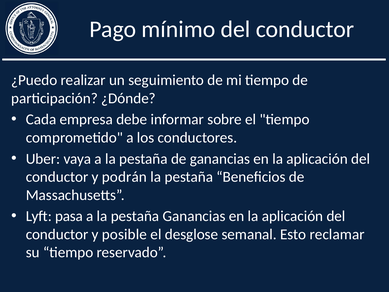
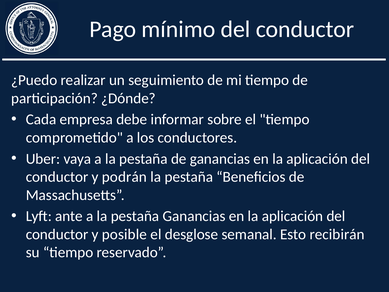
pasa: pasa -> ante (69, 216)
reclamar: reclamar -> recibirán (337, 234)
